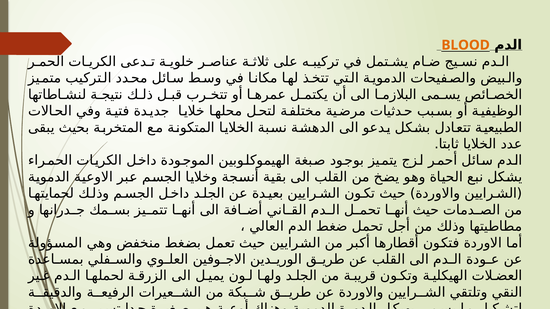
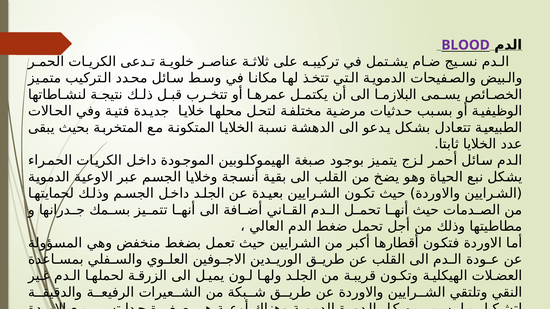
BLOOD colour: orange -> purple (466, 45)
